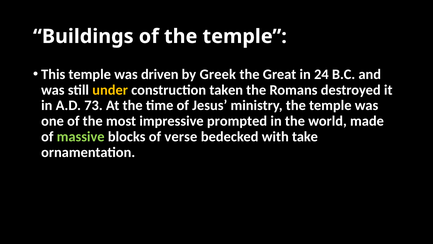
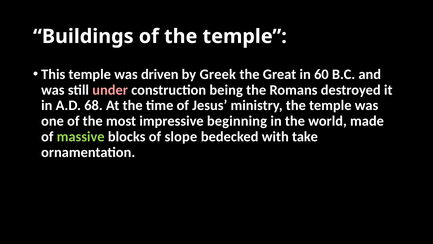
24: 24 -> 60 (321, 74)
under colour: yellow -> pink (110, 90)
taken: taken -> being (226, 90)
73: 73 -> 68 (94, 105)
prompted: prompted -> beginning (237, 121)
verse: verse -> slope (181, 137)
